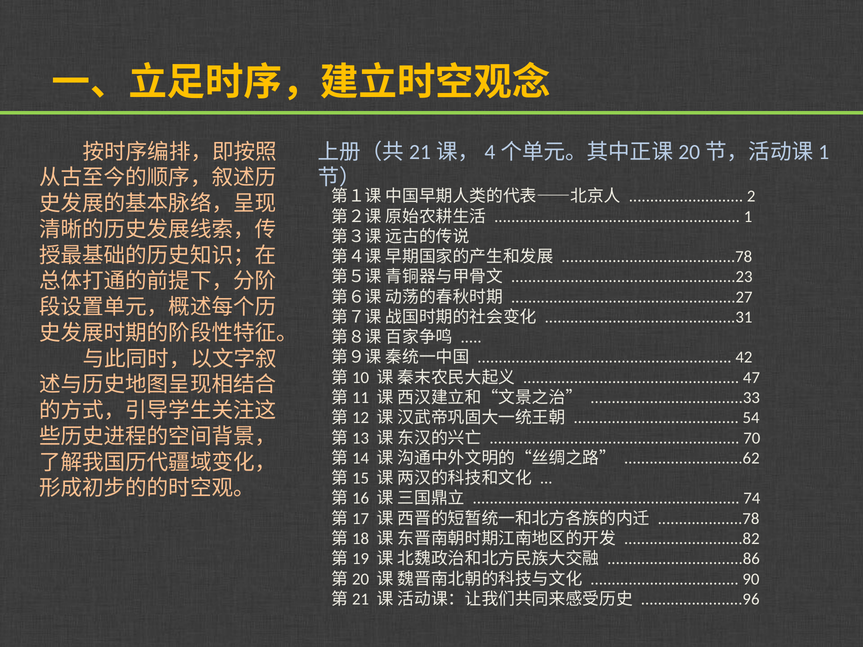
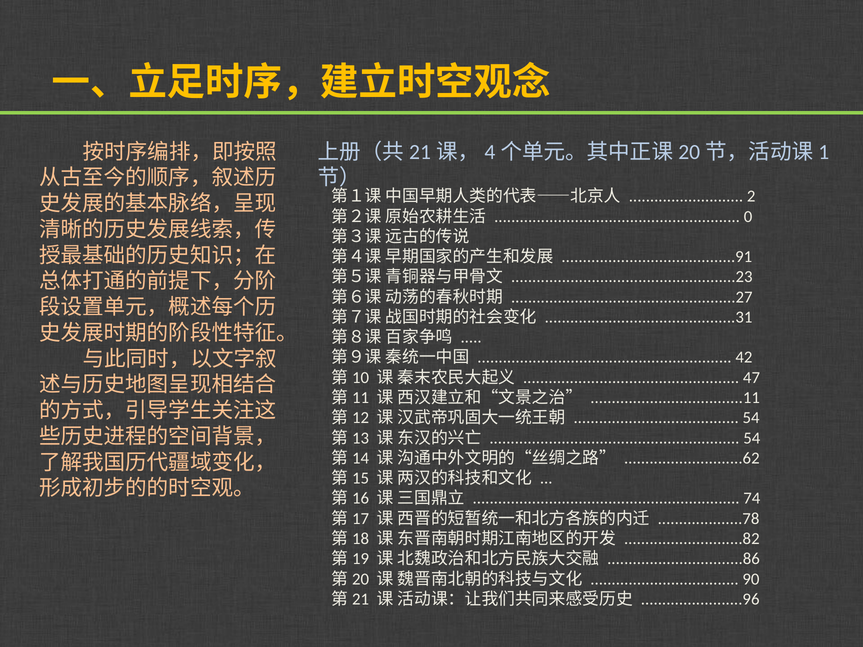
1: 1 -> 0 (748, 217)
.........................................78: .........................................78 -> .........................................91 (657, 257)
....................................33: ....................................33 -> ....................................11 (675, 398)
70: 70 -> 54 (752, 438)
